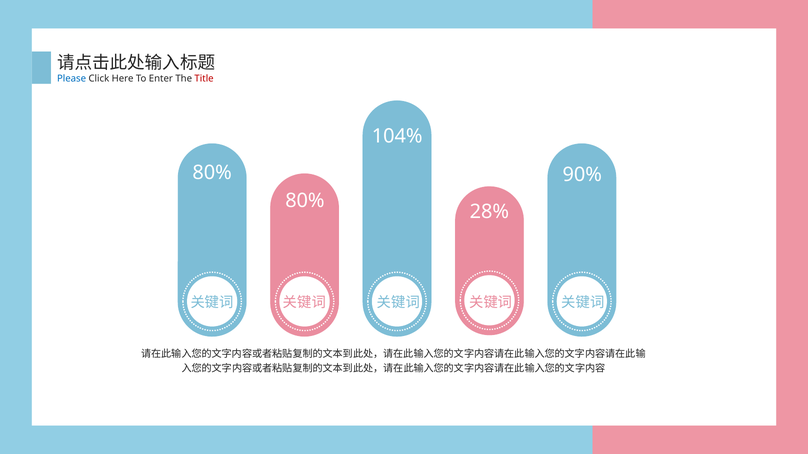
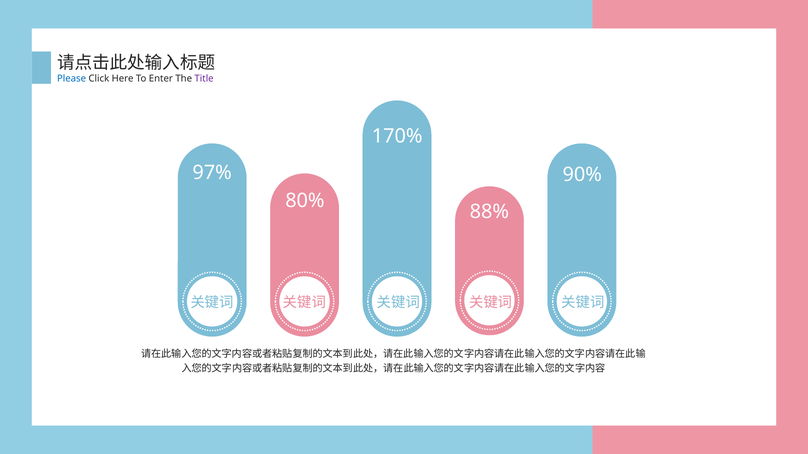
Title colour: red -> purple (204, 79)
104%: 104% -> 170% (397, 136)
80%: 80% -> 97% (212, 173)
28%: 28% -> 88% (489, 212)
